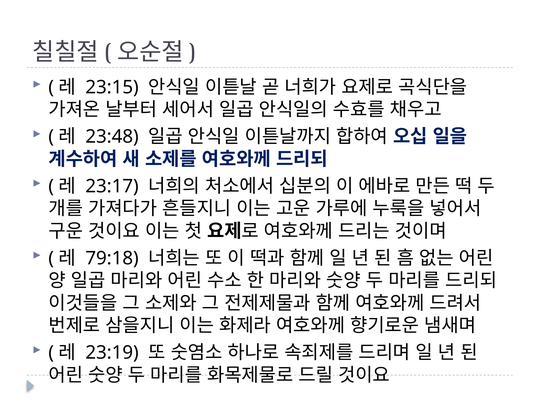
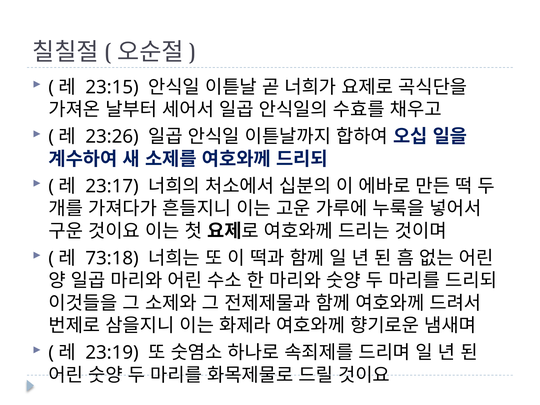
23:48: 23:48 -> 23:26 (112, 137)
79:18: 79:18 -> 73:18 (112, 258)
